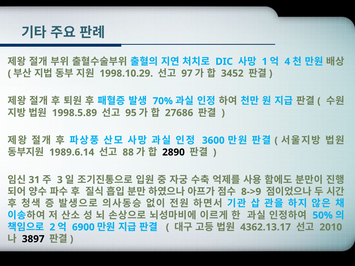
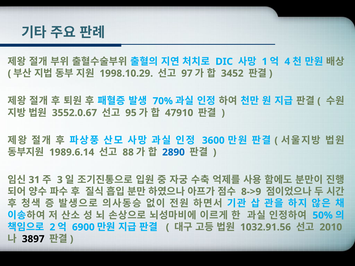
1998.5.89: 1998.5.89 -> 3552.0.67 (74, 113)
27686: 27686 -> 47910 (179, 113)
2890 colour: black -> blue (173, 152)
4362.13.17: 4362.13.17 -> 1032.91.56 (266, 227)
